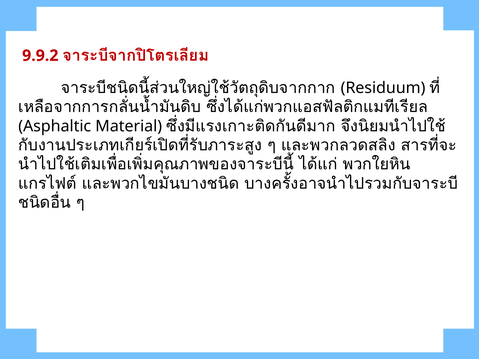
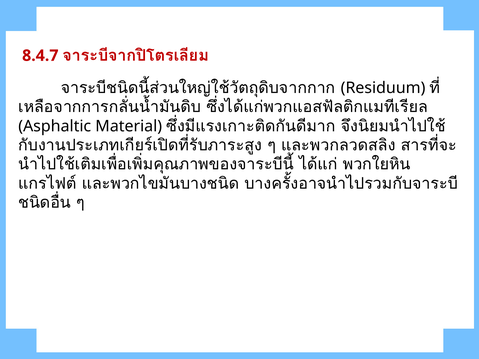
9.9.2: 9.9.2 -> 8.4.7 (40, 56)
